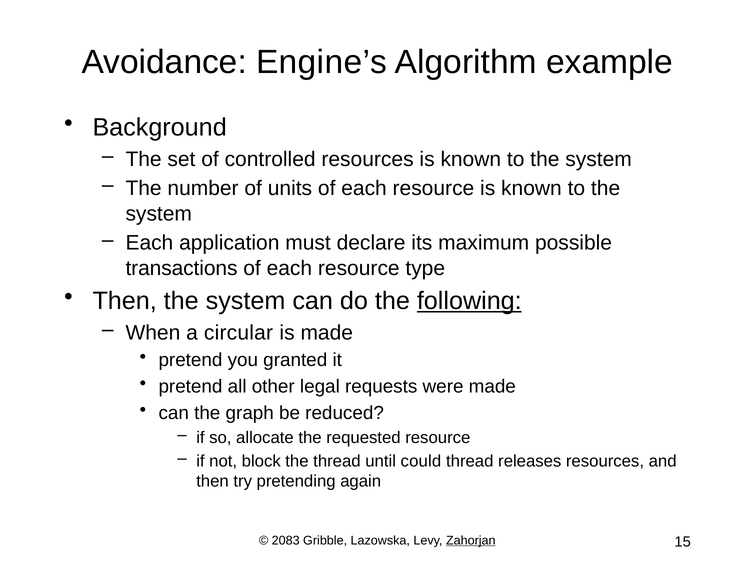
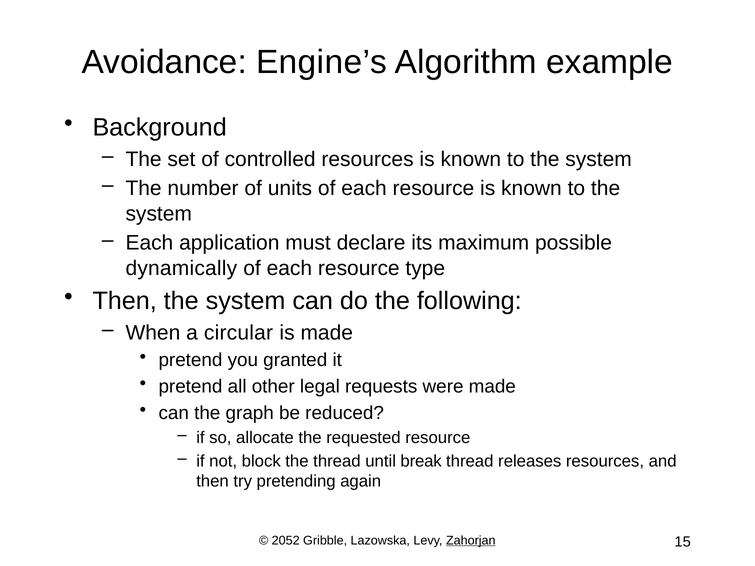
transactions: transactions -> dynamically (181, 268)
following underline: present -> none (469, 301)
could: could -> break (421, 461)
2083: 2083 -> 2052 (286, 541)
